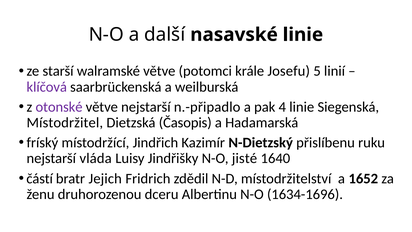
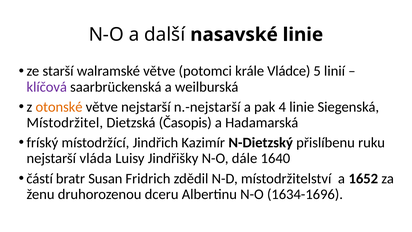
Josefu: Josefu -> Vládce (289, 71)
otonské colour: purple -> orange (59, 107)
n.-připadlo: n.-připadlo -> n.-nejstarší (207, 107)
jisté: jisté -> dále (245, 158)
Jejich: Jejich -> Susan (105, 178)
